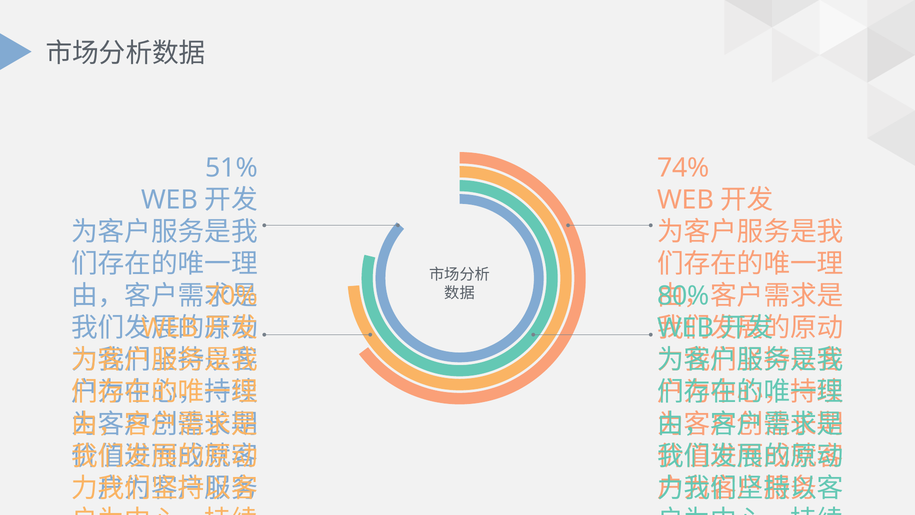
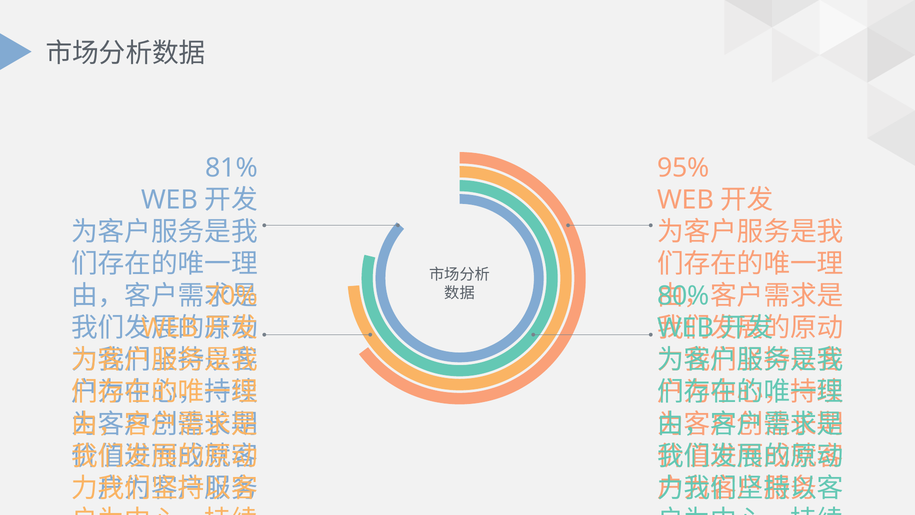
51%: 51% -> 81% (231, 168)
74%: 74% -> 95% (683, 168)
